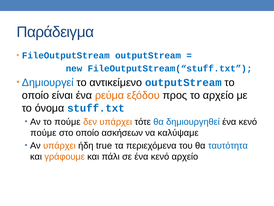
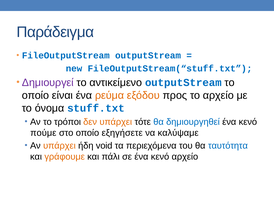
Δημιουργεί colour: blue -> purple (48, 82)
το πούμε: πούμε -> τρόποι (68, 122)
ασκήσεων: ασκήσεων -> εξηγήσετε (122, 132)
true: true -> void (104, 145)
